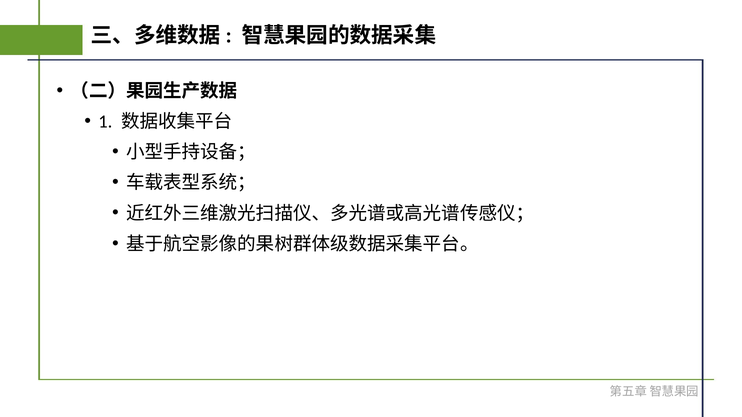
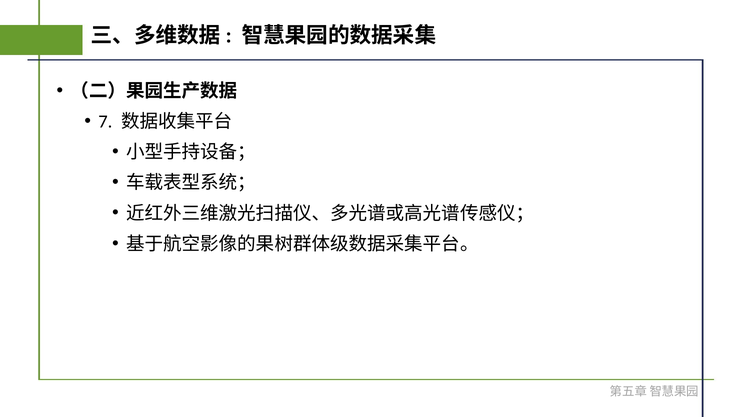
1: 1 -> 7 (105, 122)
